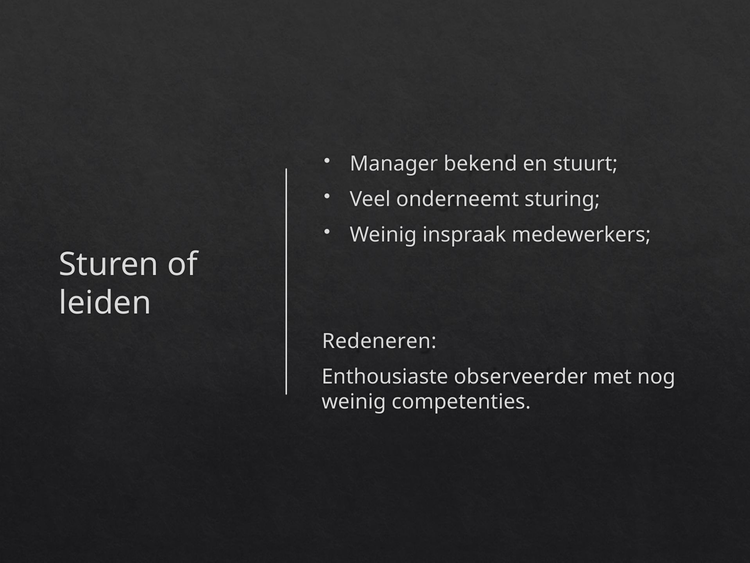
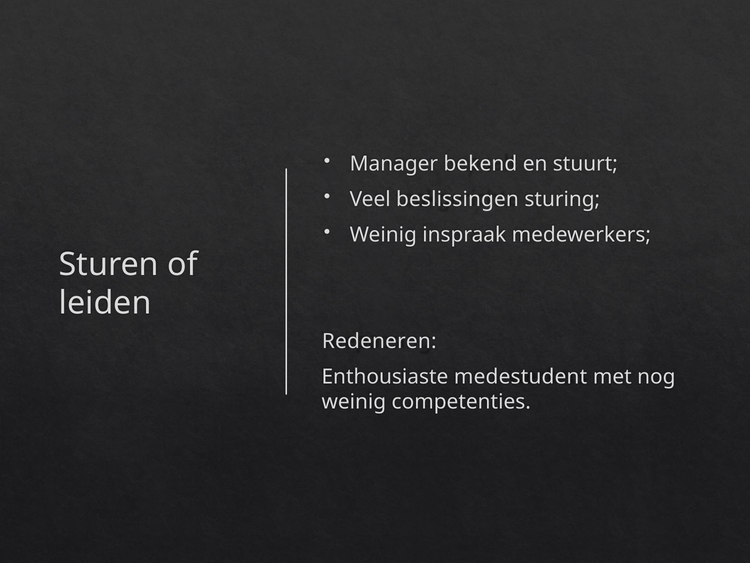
onderneemt: onderneemt -> beslissingen (457, 199)
observeerder: observeerder -> medestudent (521, 377)
